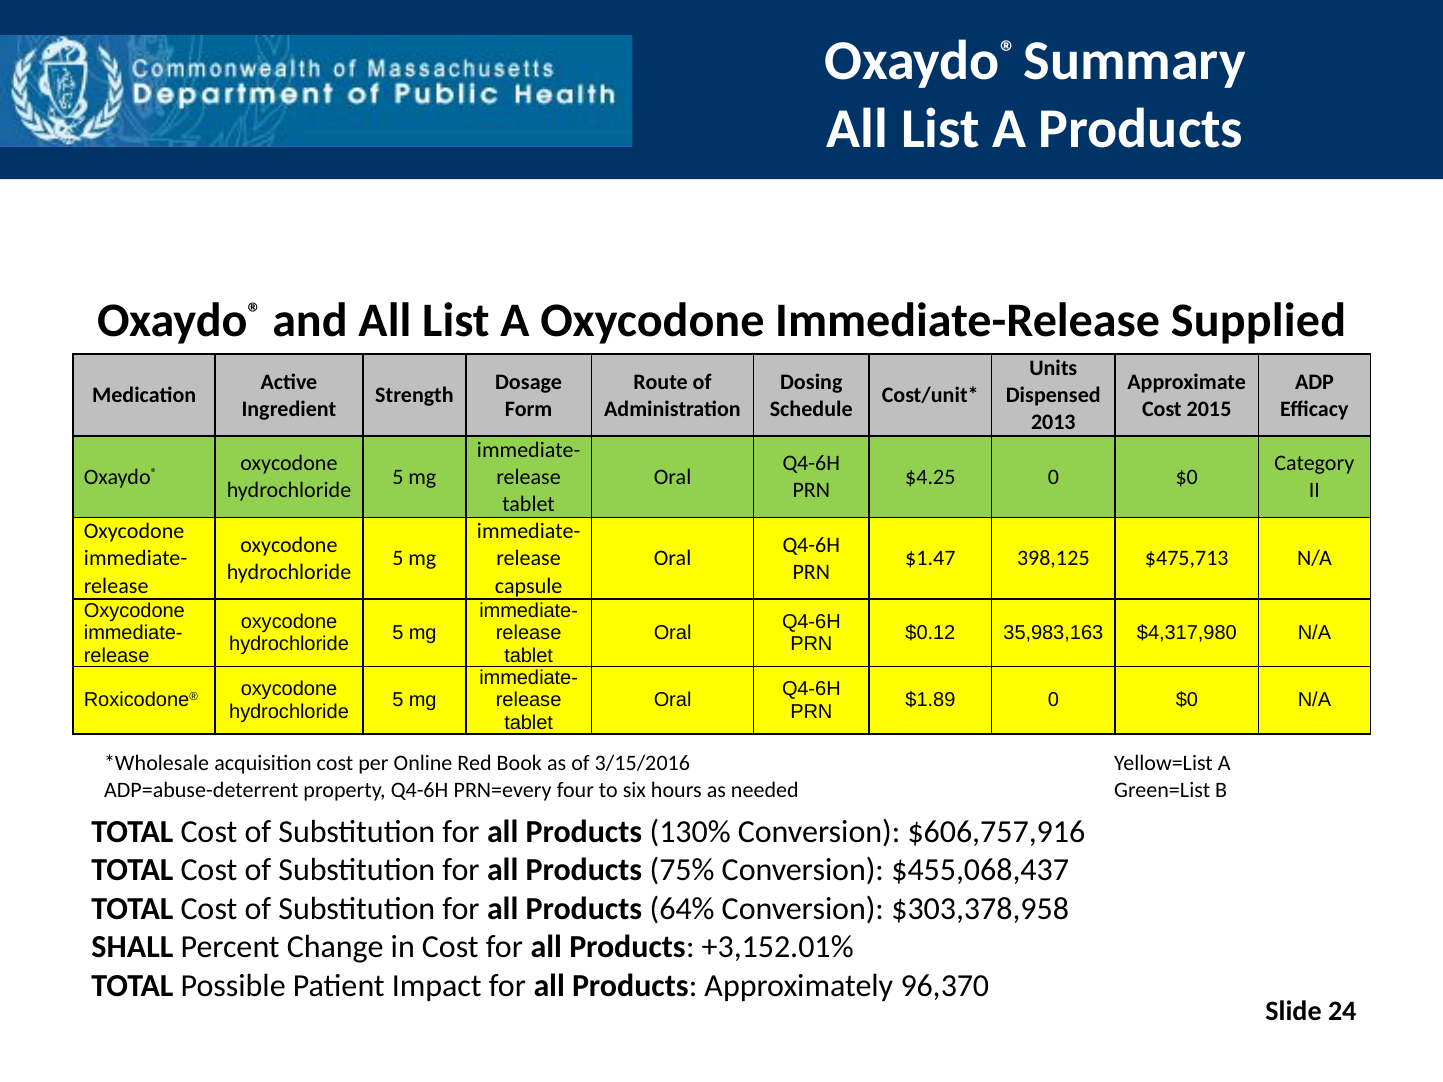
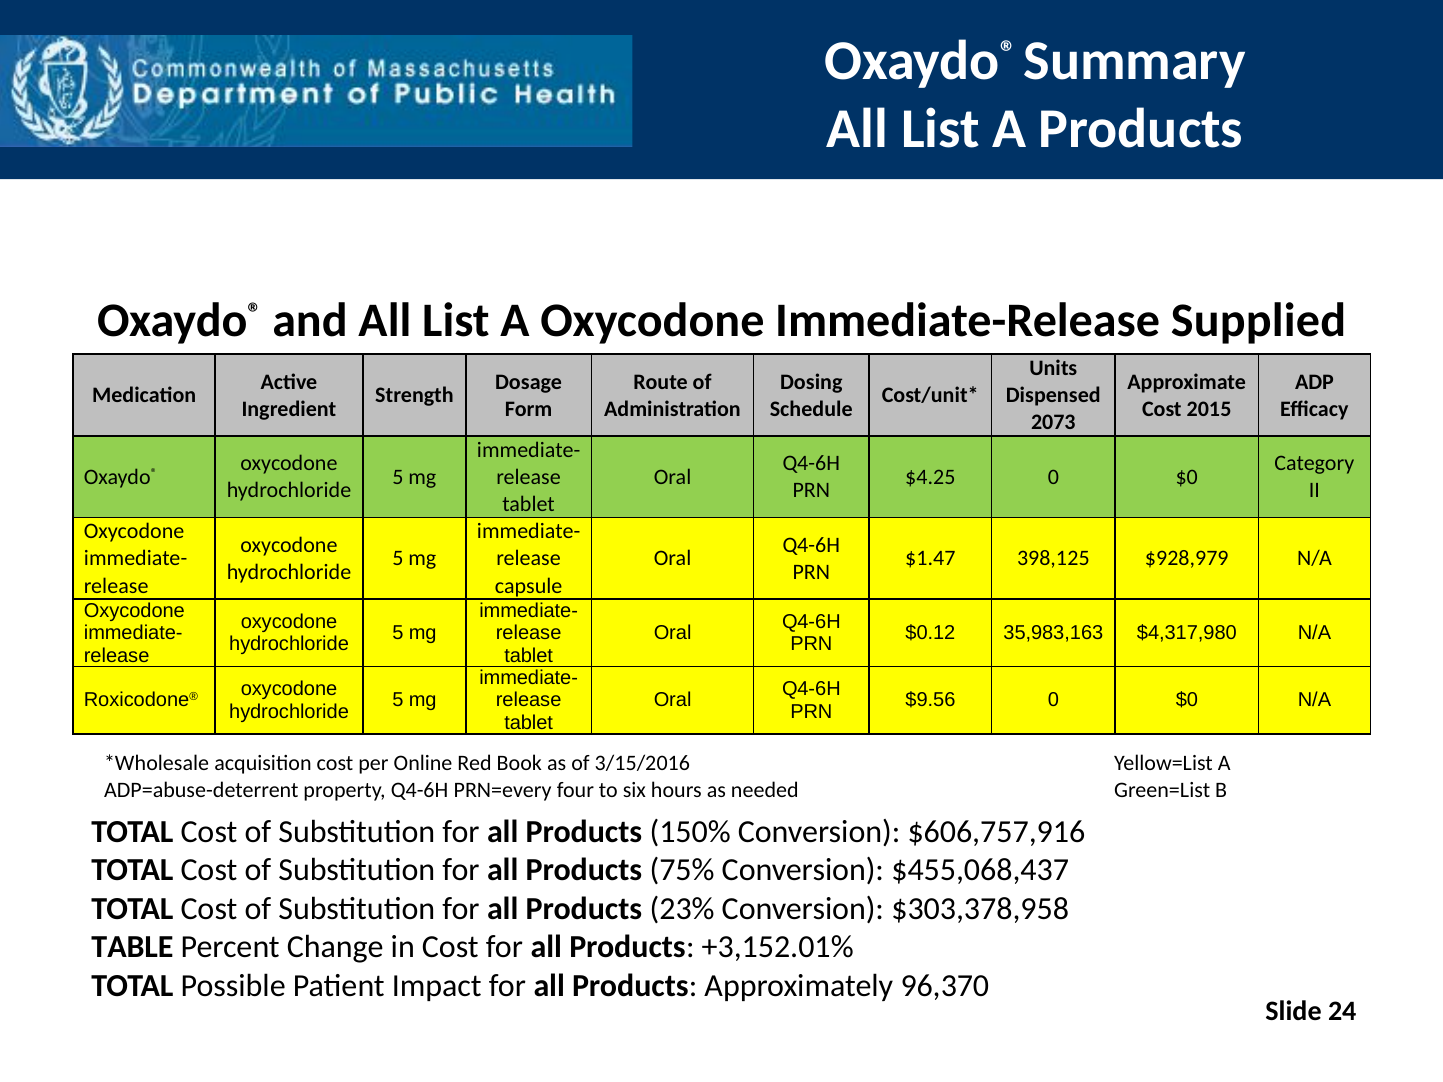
2013: 2013 -> 2073 (1053, 423)
$475,713: $475,713 -> $928,979 (1187, 559)
$1.89: $1.89 -> $9.56 (930, 700)
130%: 130% -> 150% (690, 832)
64%: 64% -> 23% (682, 909)
SHALL: SHALL -> TABLE (133, 948)
